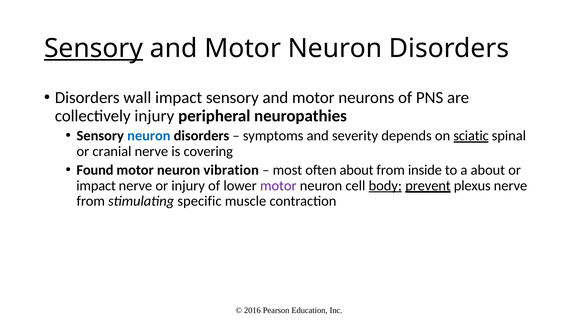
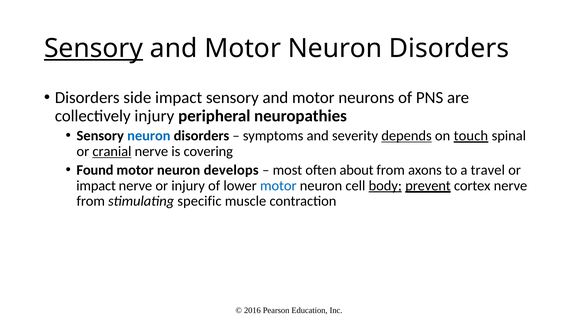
wall: wall -> side (137, 98)
depends underline: none -> present (407, 136)
sciatic: sciatic -> touch (471, 136)
cranial underline: none -> present (112, 151)
vibration: vibration -> develops (231, 170)
inside: inside -> axons (425, 170)
a about: about -> travel (488, 170)
motor colour: purple -> blue (278, 186)
plexus: plexus -> cortex (472, 186)
